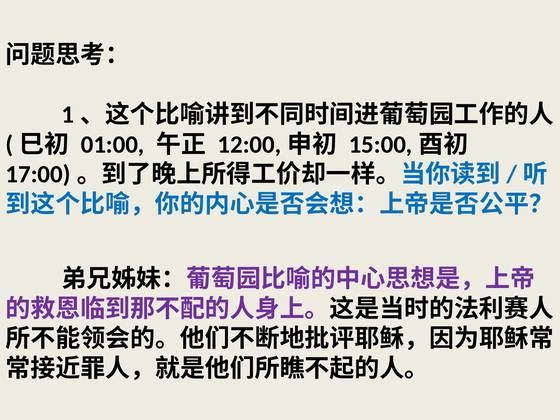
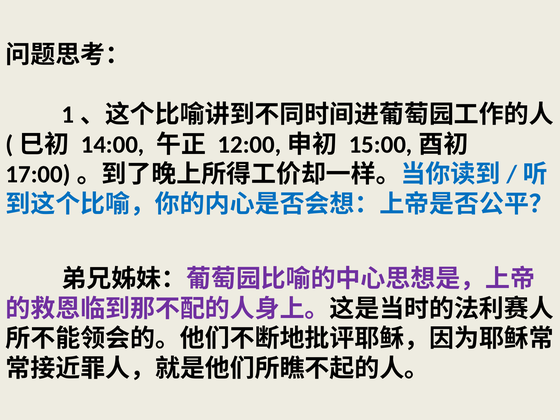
01:00: 01:00 -> 14:00 (113, 145)
